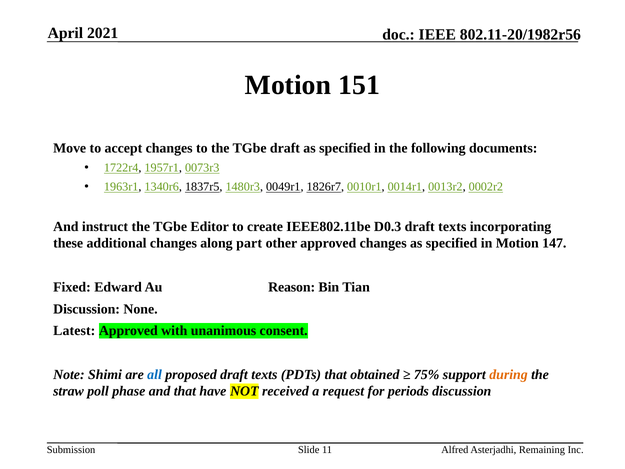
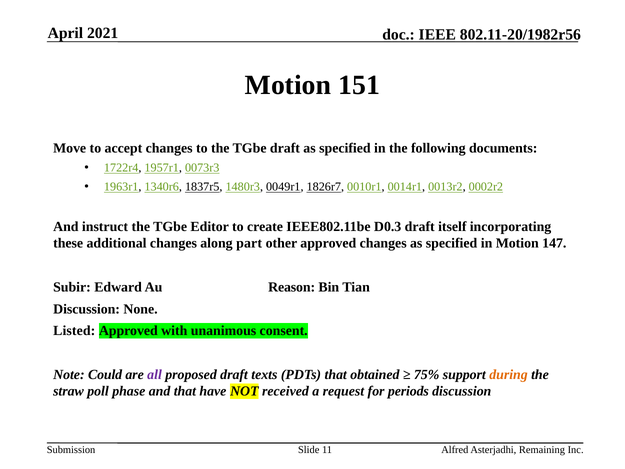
D0.3 draft texts: texts -> itself (452, 226)
Fixed: Fixed -> Subir (72, 287)
Latest: Latest -> Listed (74, 331)
Shimi: Shimi -> Could (105, 374)
all colour: blue -> purple (155, 374)
